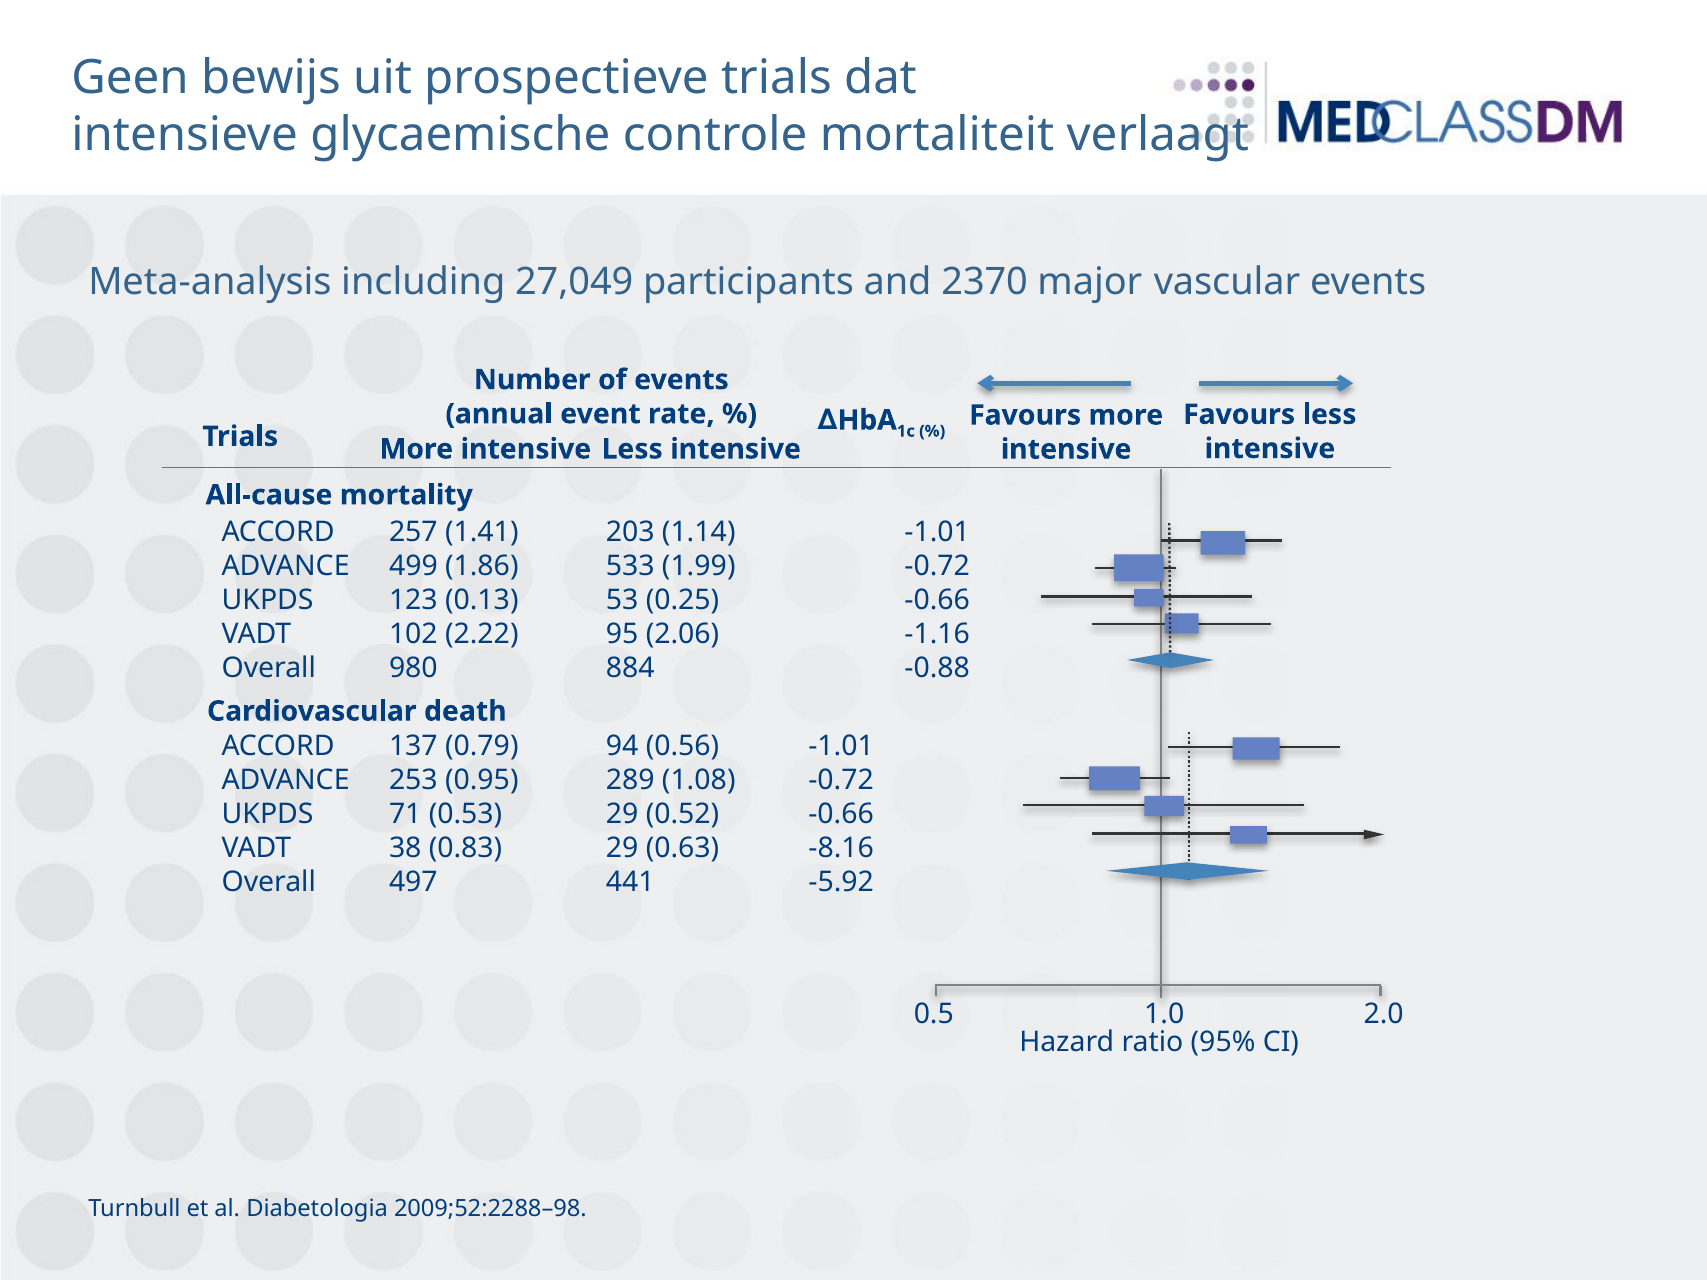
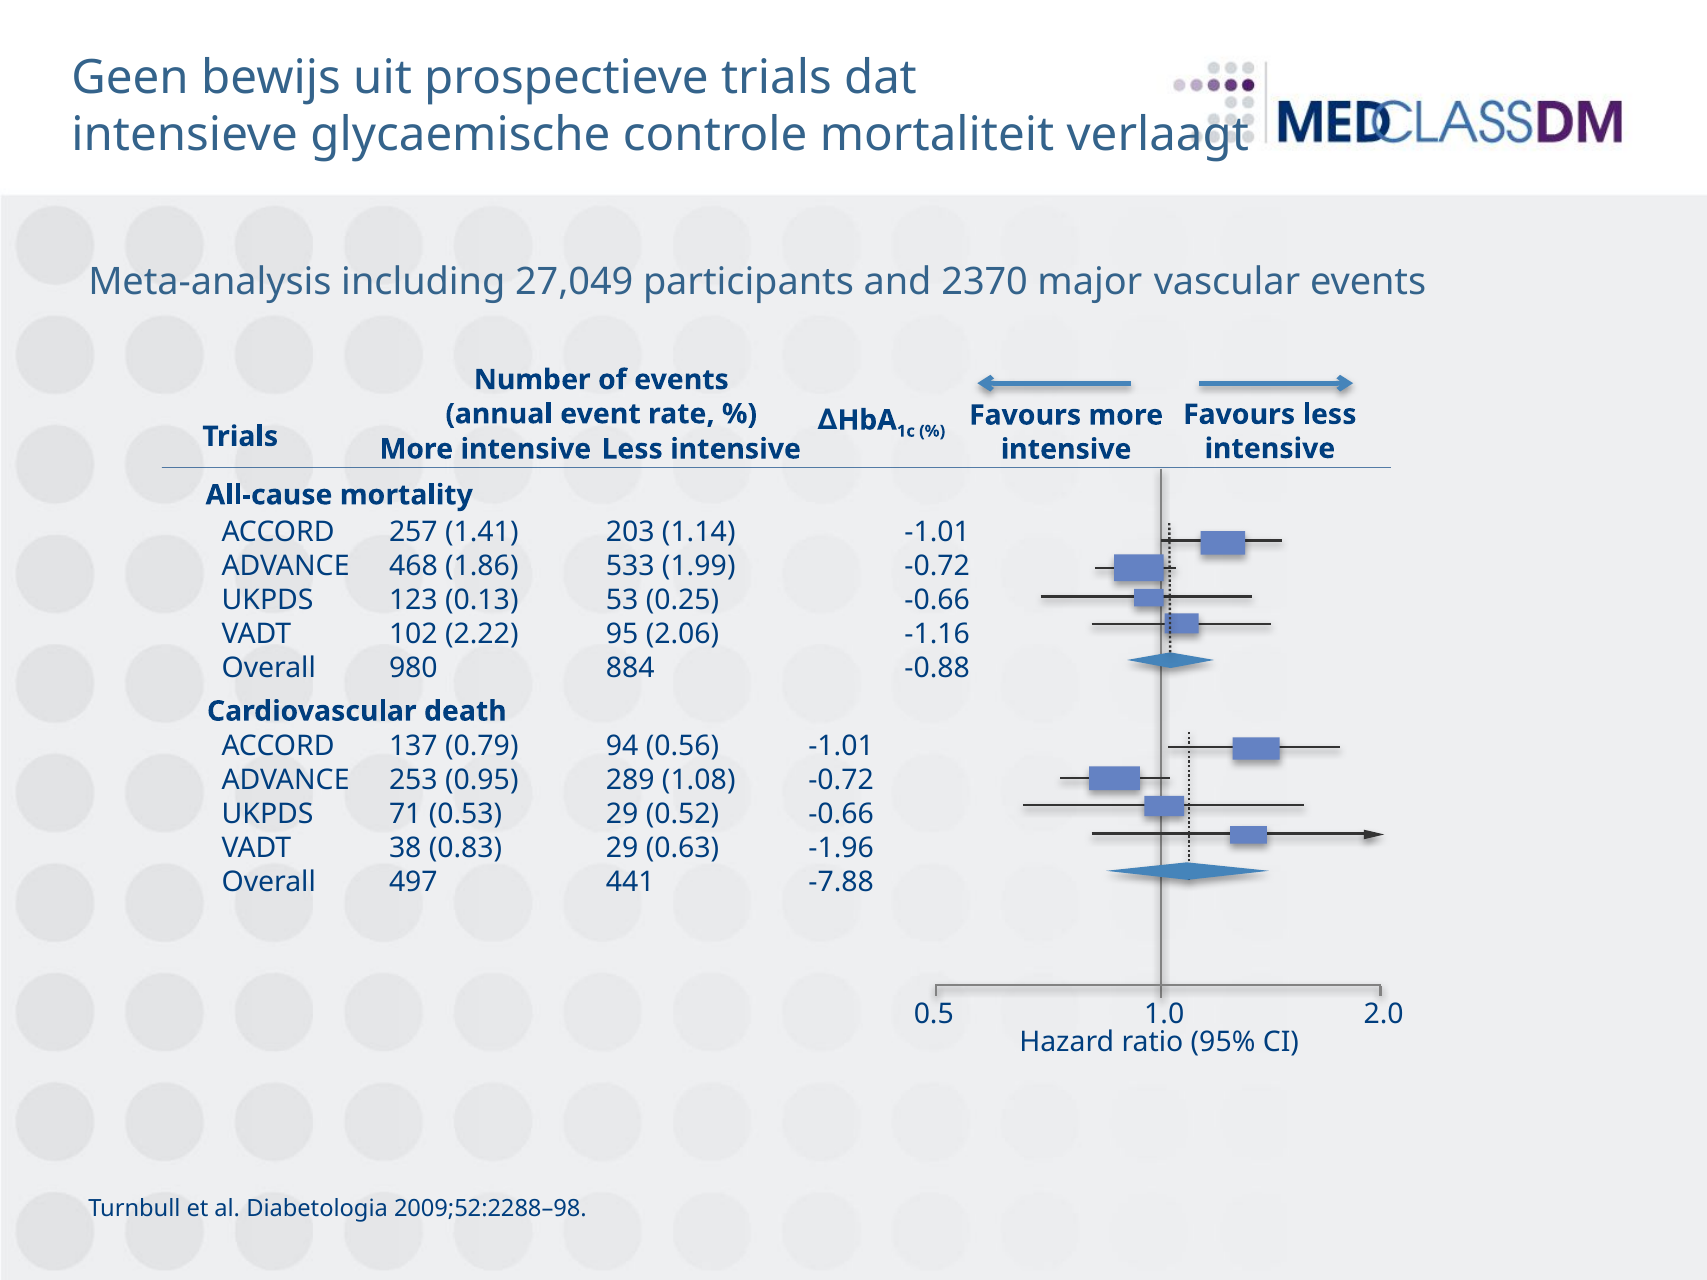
499: 499 -> 468 (413, 566)
-8.16: -8.16 -> -1.96 (841, 849)
-5.92: -5.92 -> -7.88 (841, 883)
